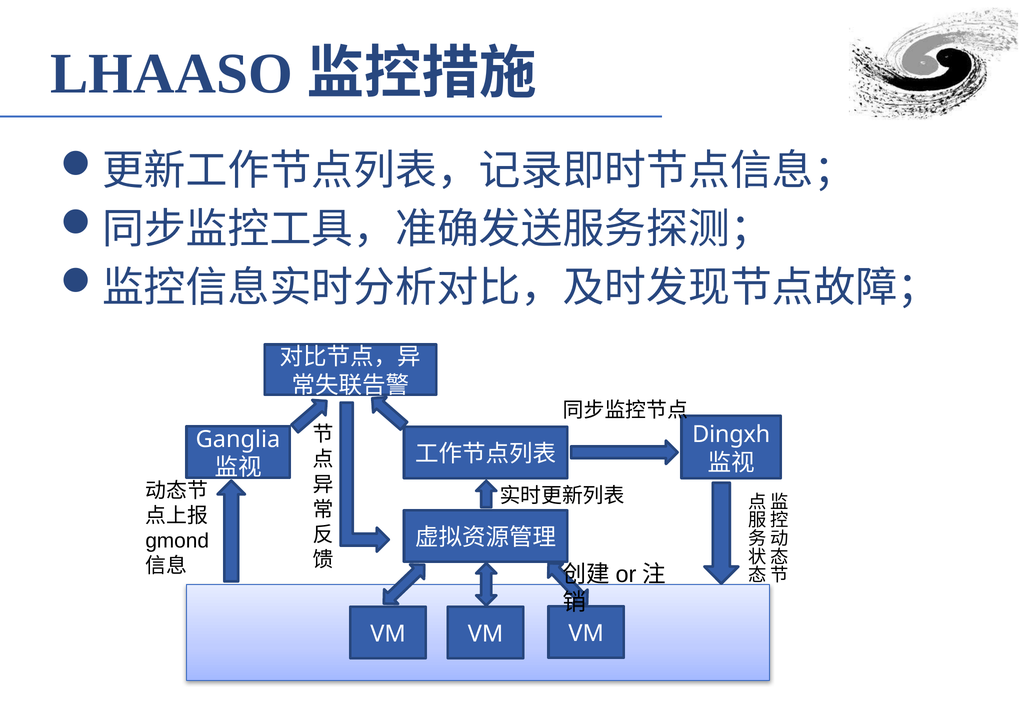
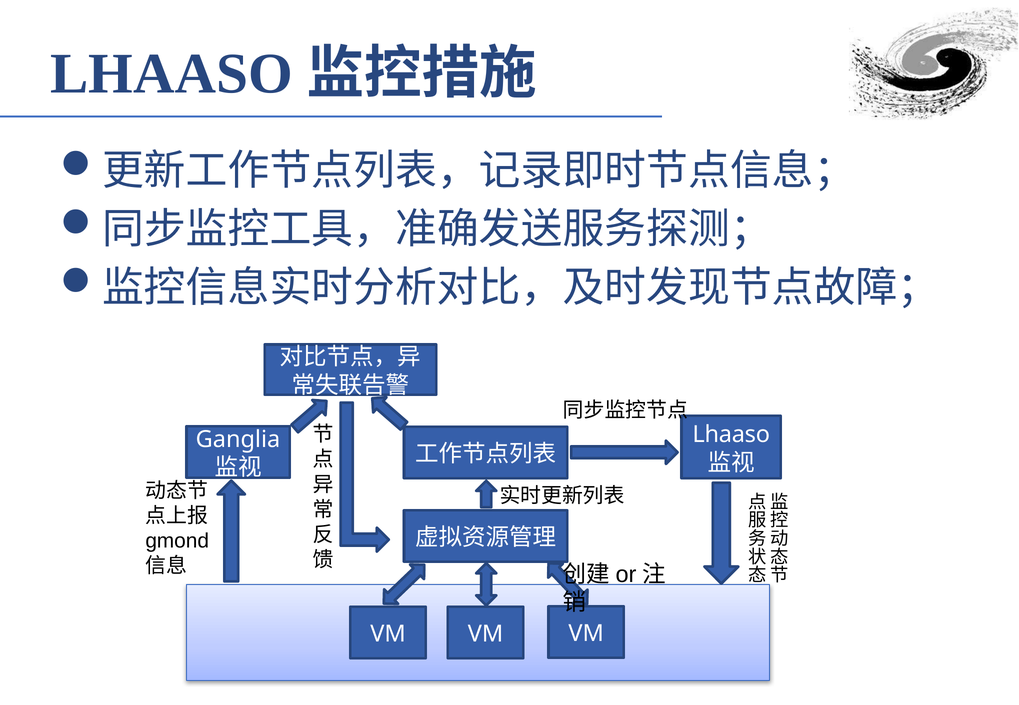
Dingxh: Dingxh -> Lhaaso (731, 435)
